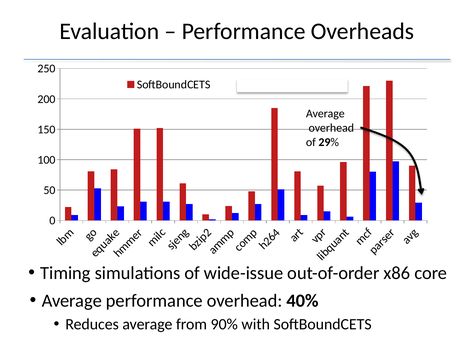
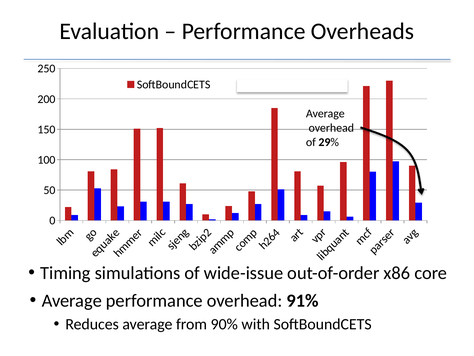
40%: 40% -> 91% (303, 300)
